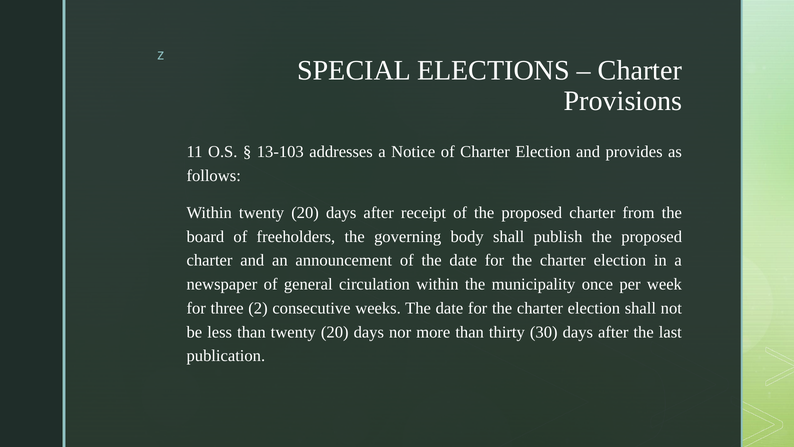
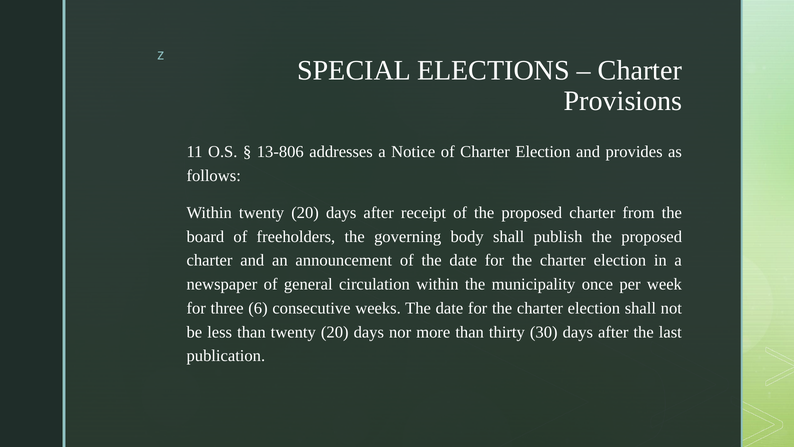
13-103: 13-103 -> 13-806 (280, 152)
2: 2 -> 6 (258, 308)
